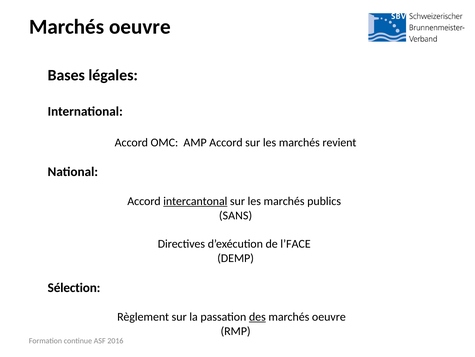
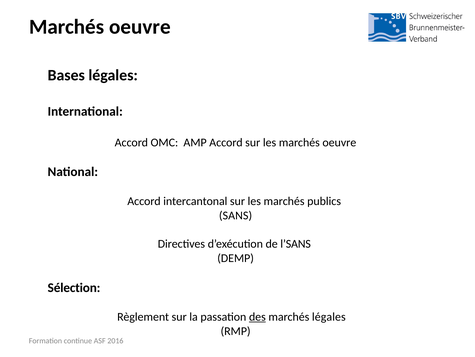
les marchés revient: revient -> oeuvre (339, 142)
intercantonal underline: present -> none (195, 201)
l’FACE: l’FACE -> l’SANS (296, 243)
oeuvre: oeuvre -> légales (329, 316)
